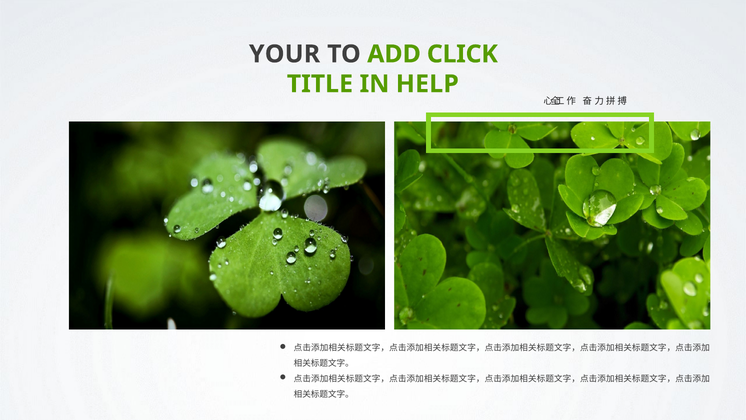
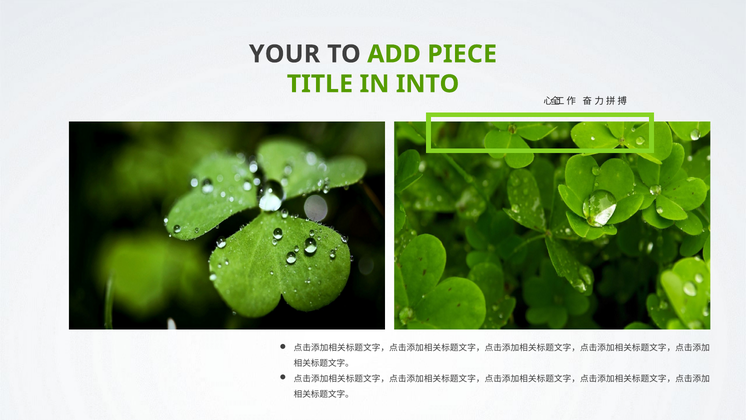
CLICK: CLICK -> PIECE (462, 54)
HELP: HELP -> INTO (428, 84)
